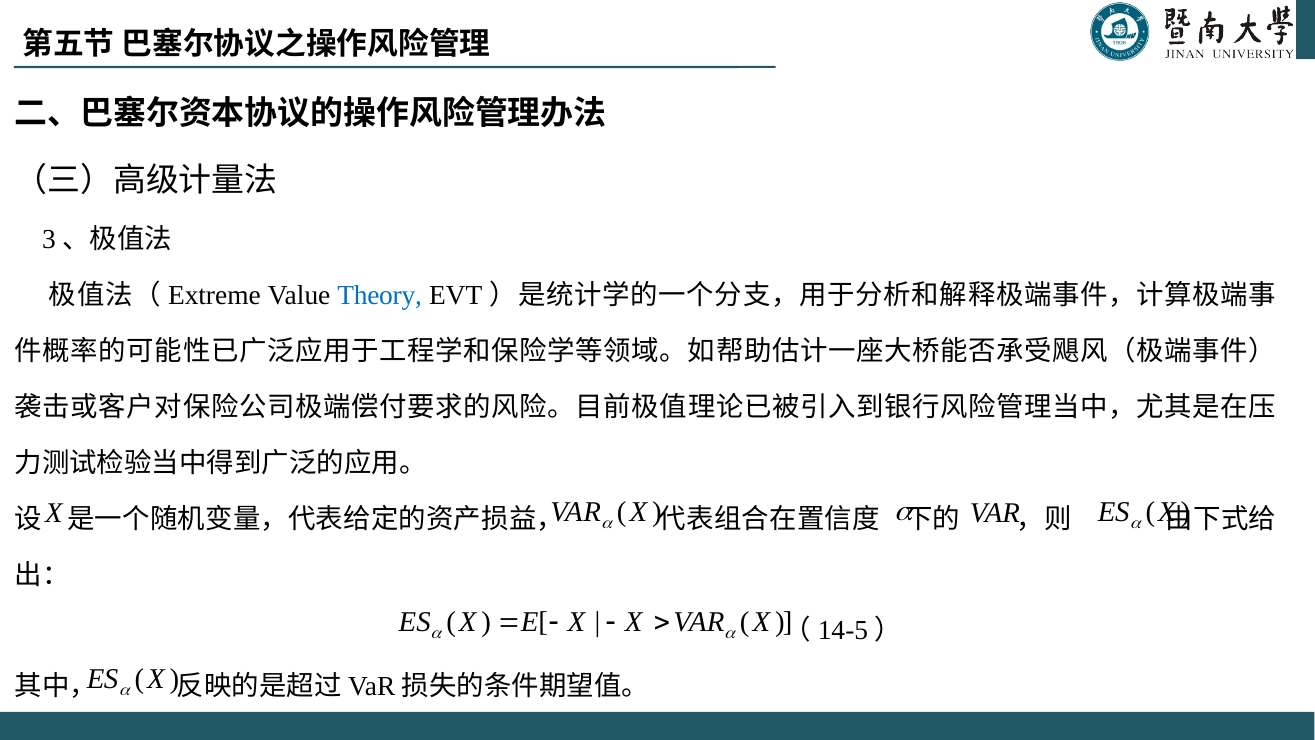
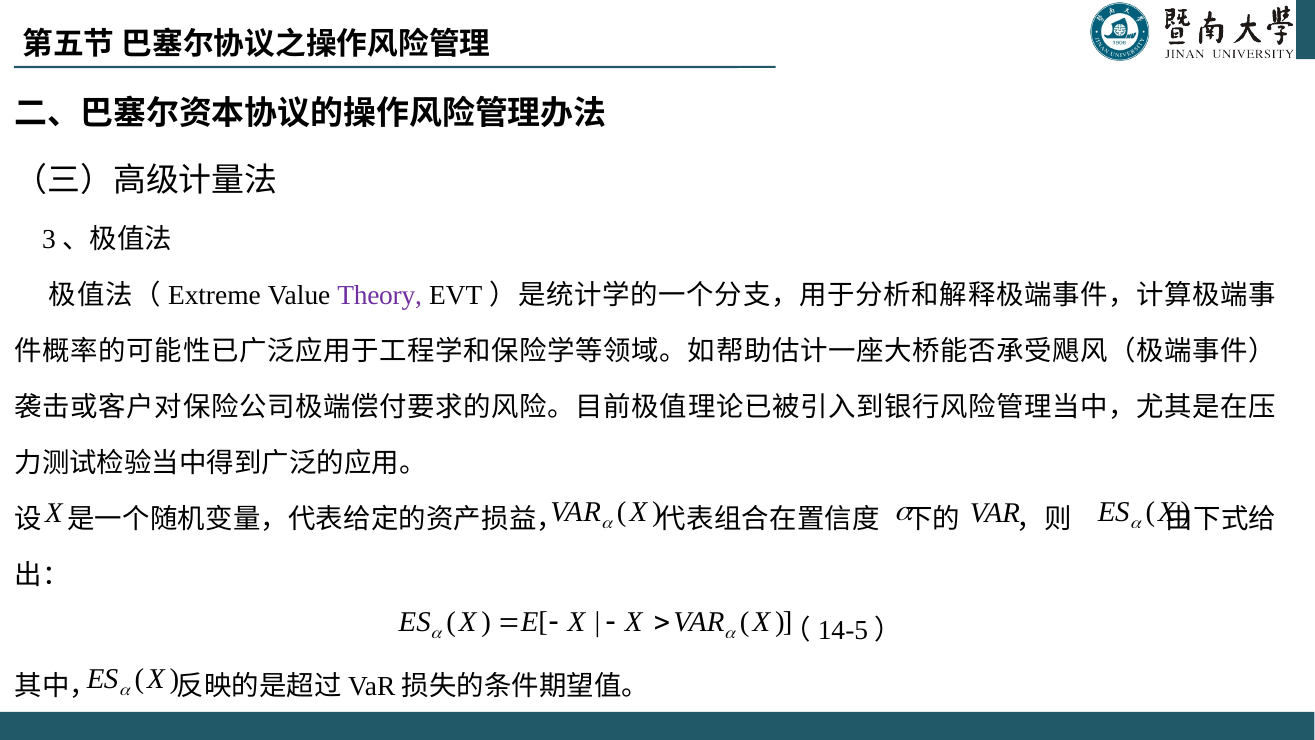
Theory colour: blue -> purple (380, 295)
